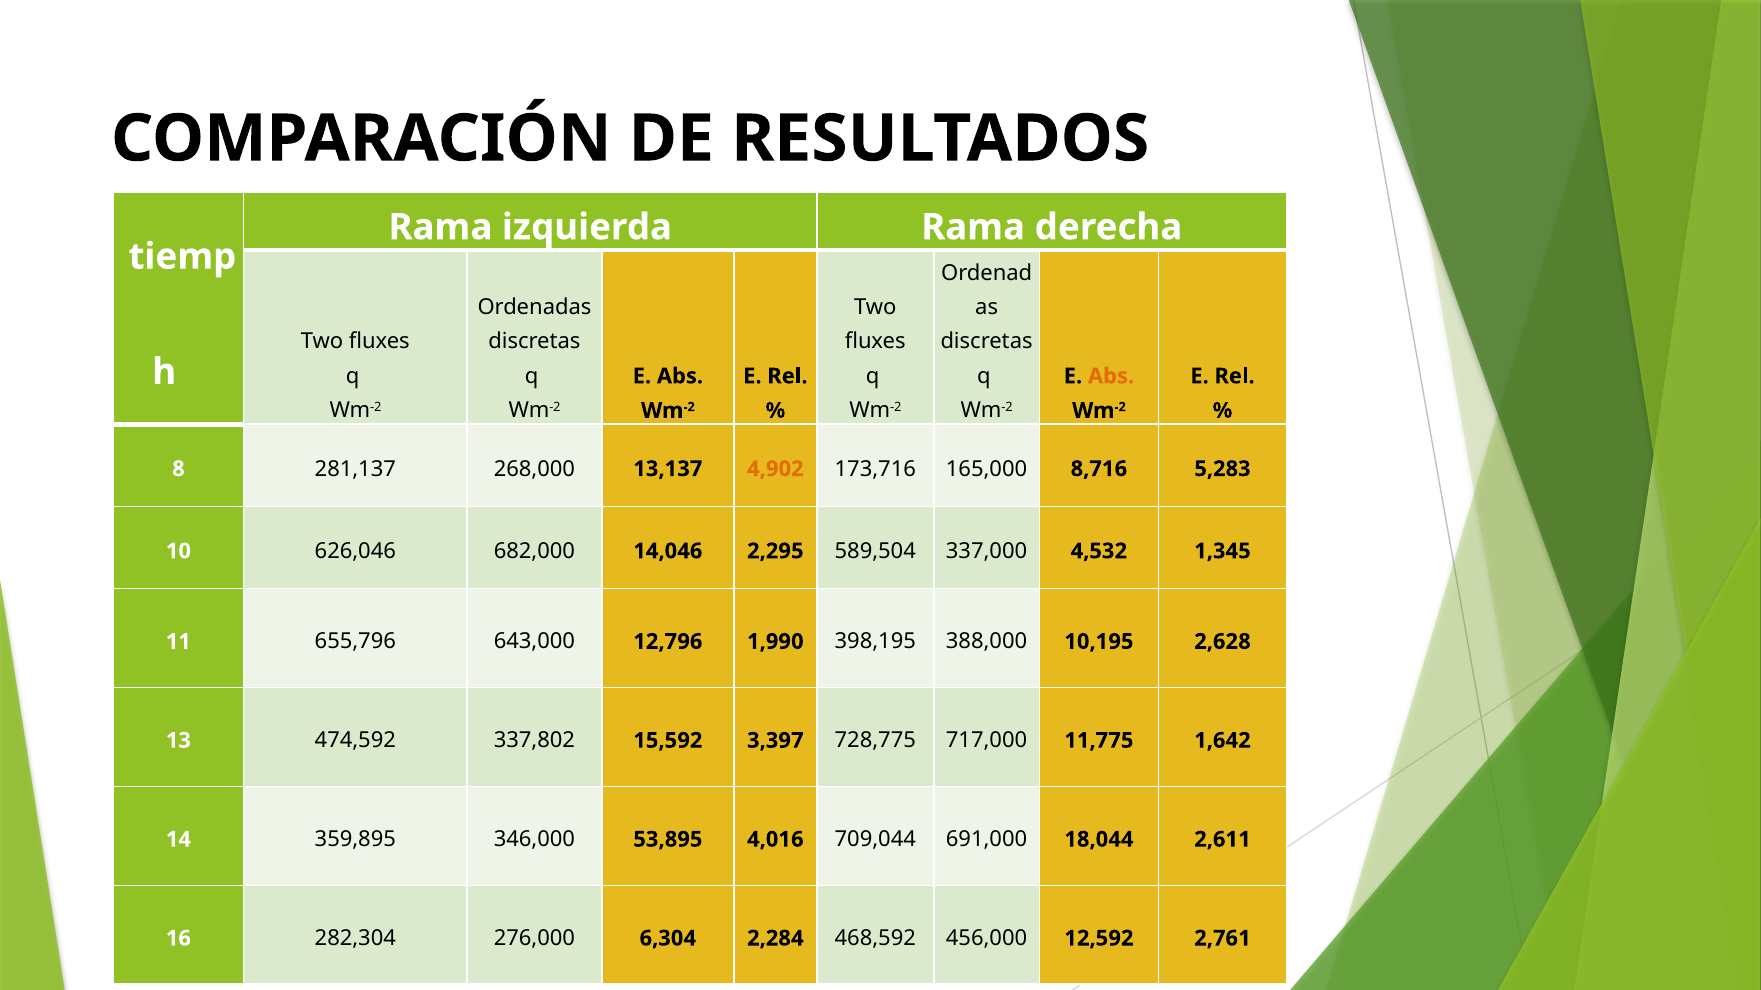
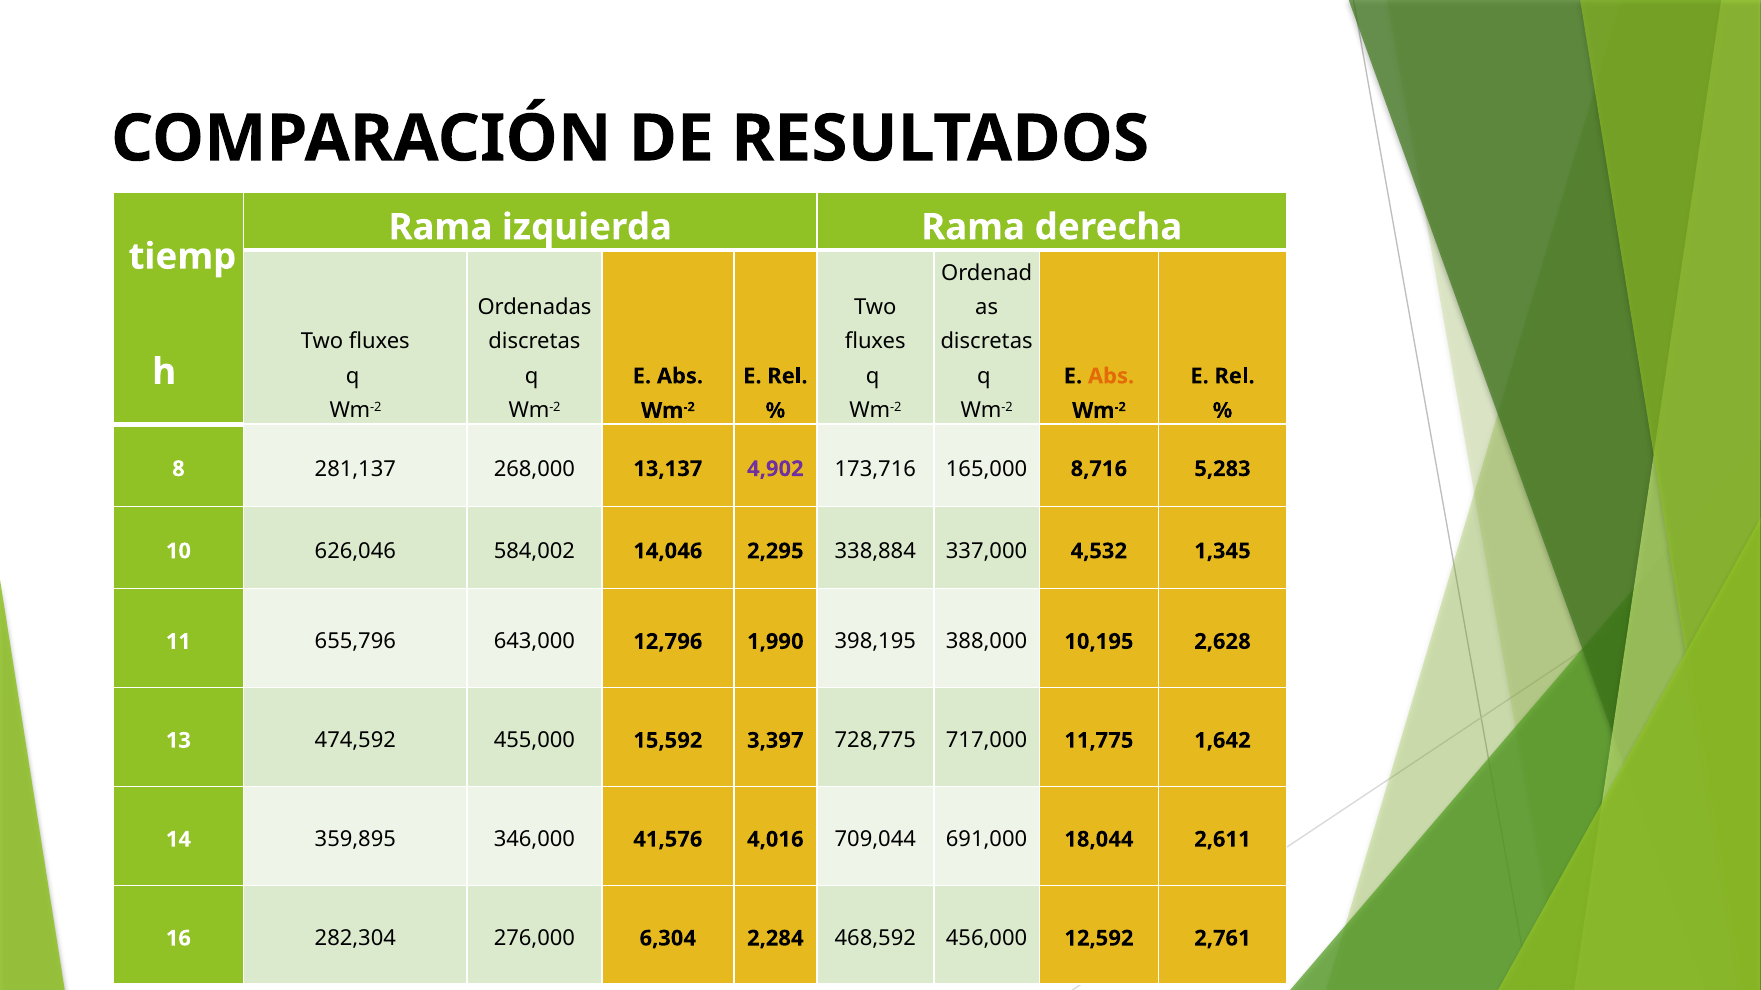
4,902 colour: orange -> purple (775, 469)
682,000: 682,000 -> 584,002 (534, 551)
589,504: 589,504 -> 338,884 (875, 551)
337,802: 337,802 -> 455,000 (534, 741)
53,895: 53,895 -> 41,576 (668, 840)
